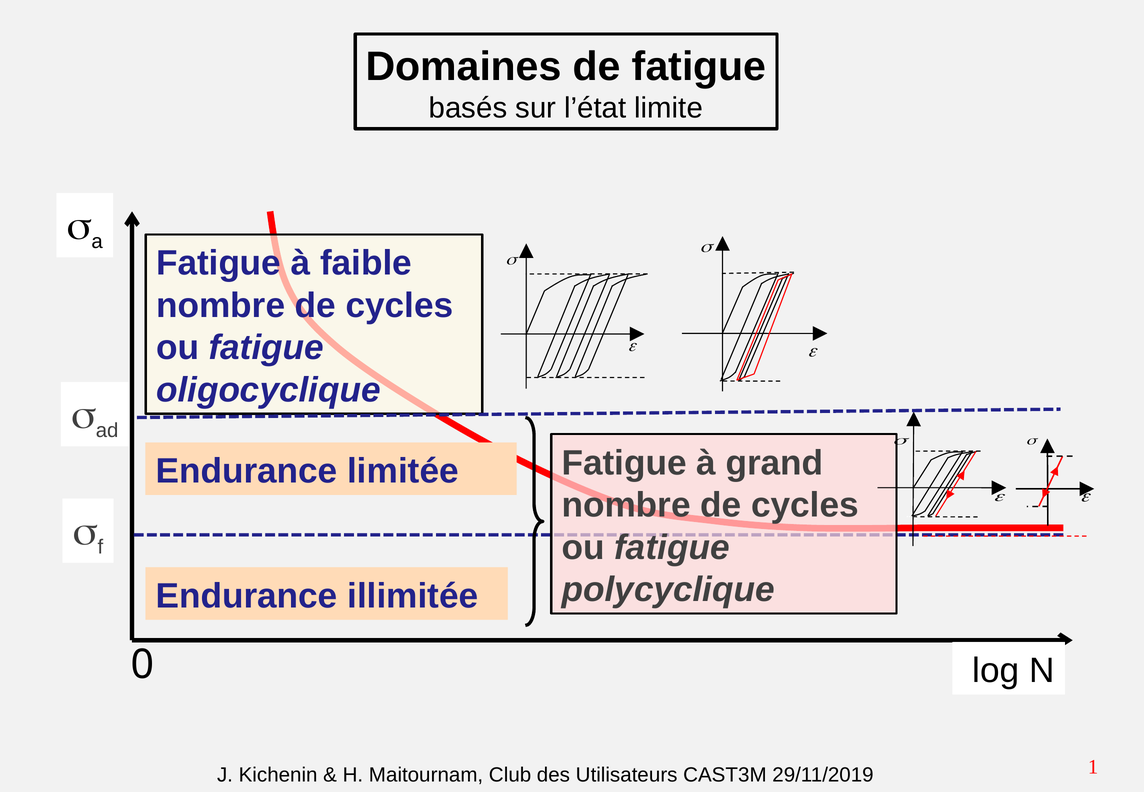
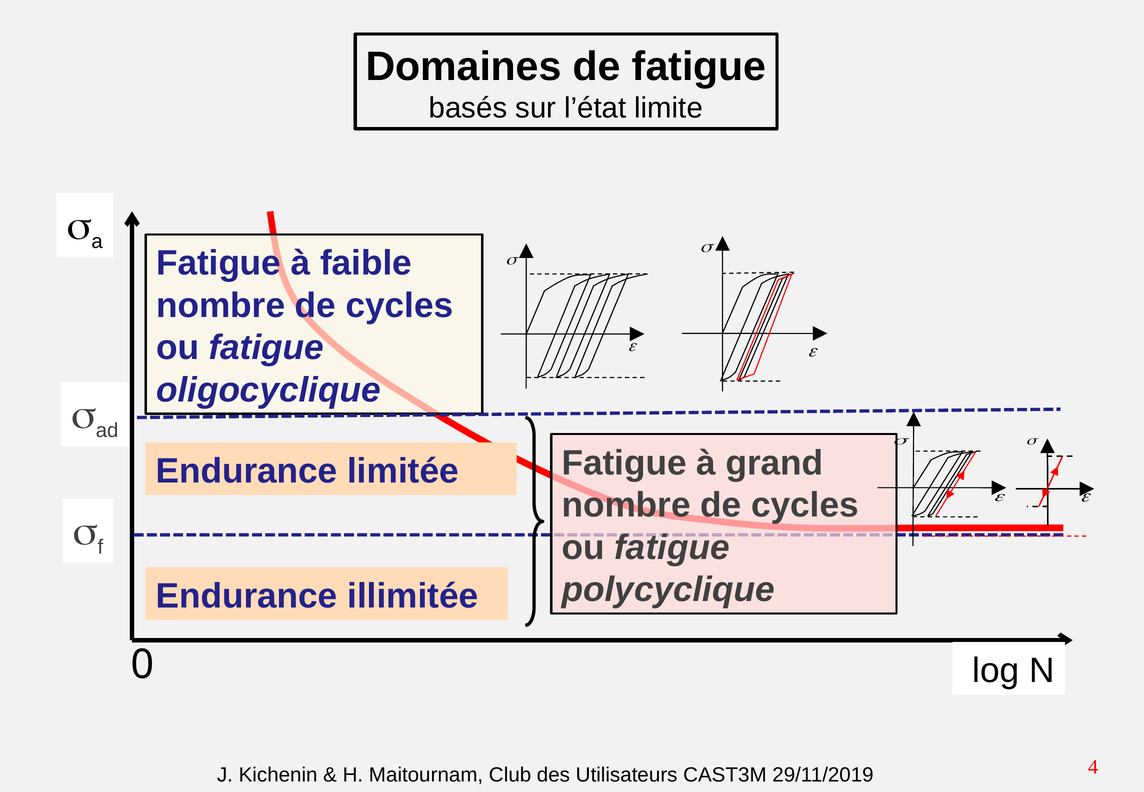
1: 1 -> 4 (1093, 767)
